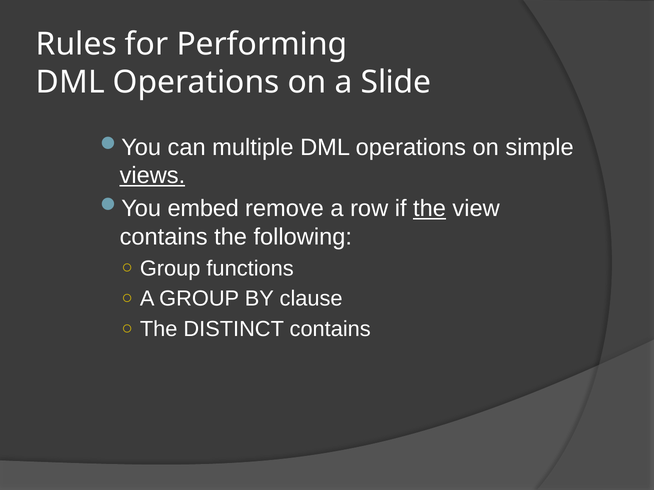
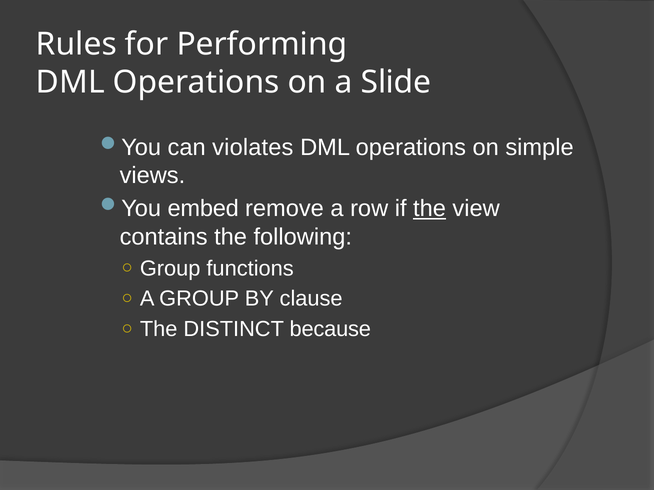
multiple: multiple -> violates (253, 147)
views underline: present -> none (152, 176)
DISTINCT contains: contains -> because (330, 330)
